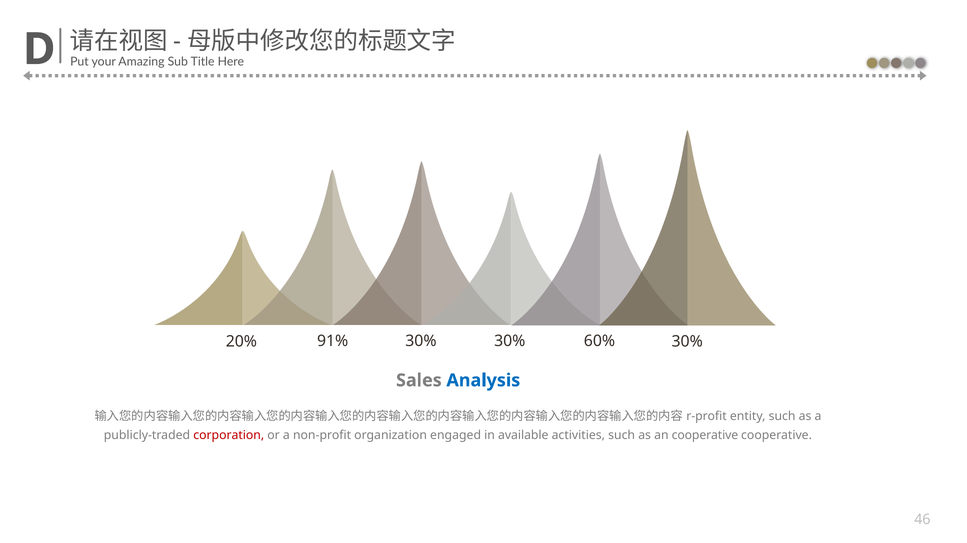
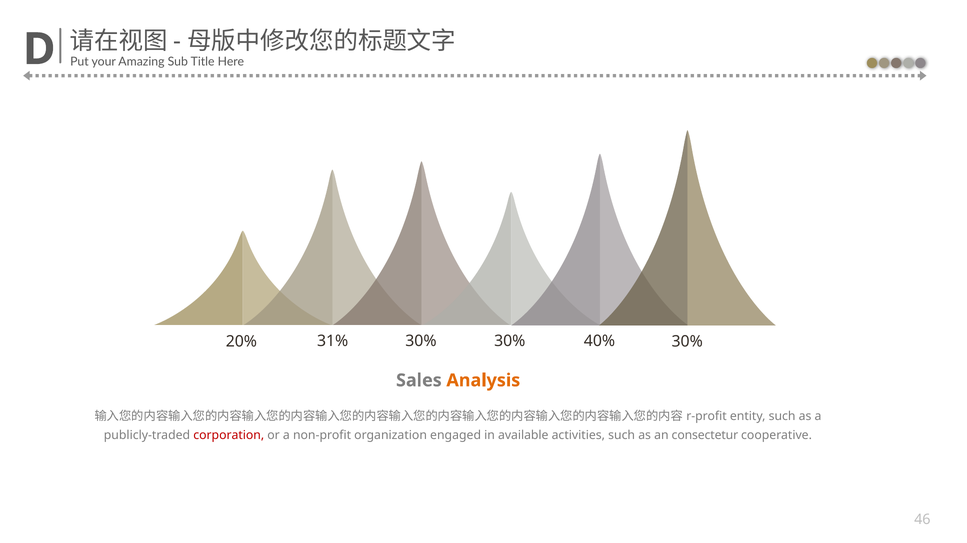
91%: 91% -> 31% (333, 341)
60%: 60% -> 40% (599, 341)
Analysis colour: blue -> orange (483, 380)
an cooperative: cooperative -> consectetur (705, 435)
